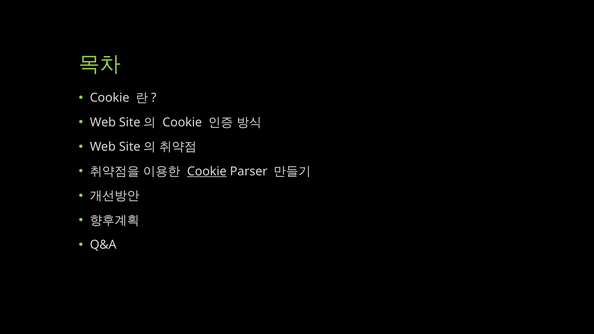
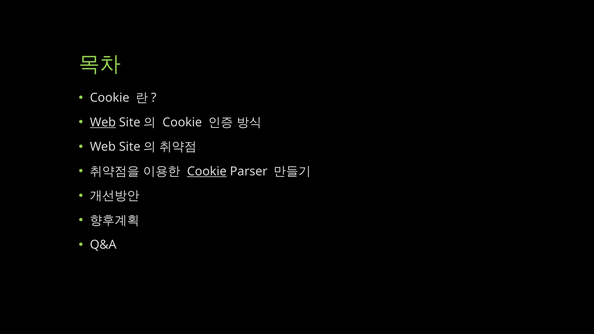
Web underline: none -> present (103, 122)
